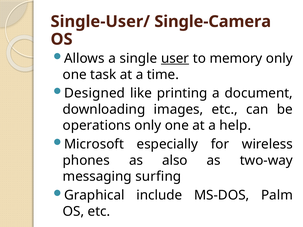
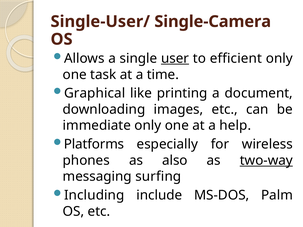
memory: memory -> efficient (236, 58)
Designed: Designed -> Graphical (95, 93)
operations: operations -> immediate (97, 126)
Microsoft: Microsoft -> Platforms (94, 144)
two-way underline: none -> present (266, 161)
Graphical: Graphical -> Including (94, 195)
